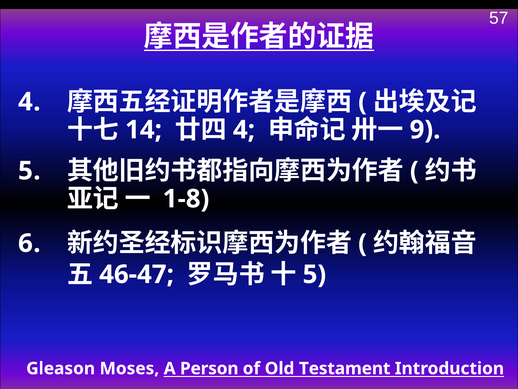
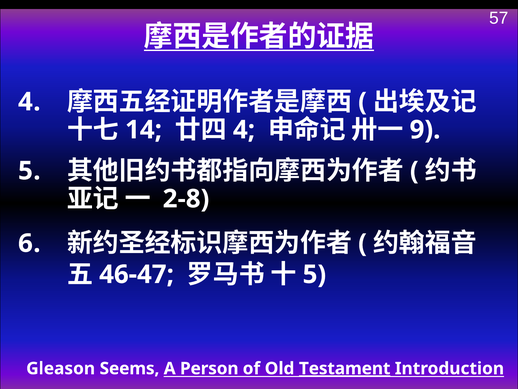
1-8: 1-8 -> 2-8 (186, 199)
Moses: Moses -> Seems (129, 368)
Testament underline: none -> present (345, 368)
